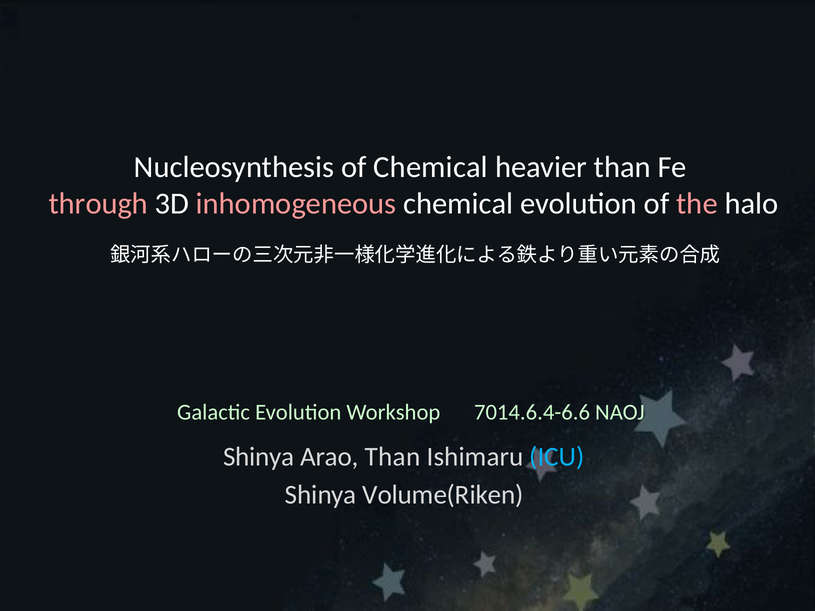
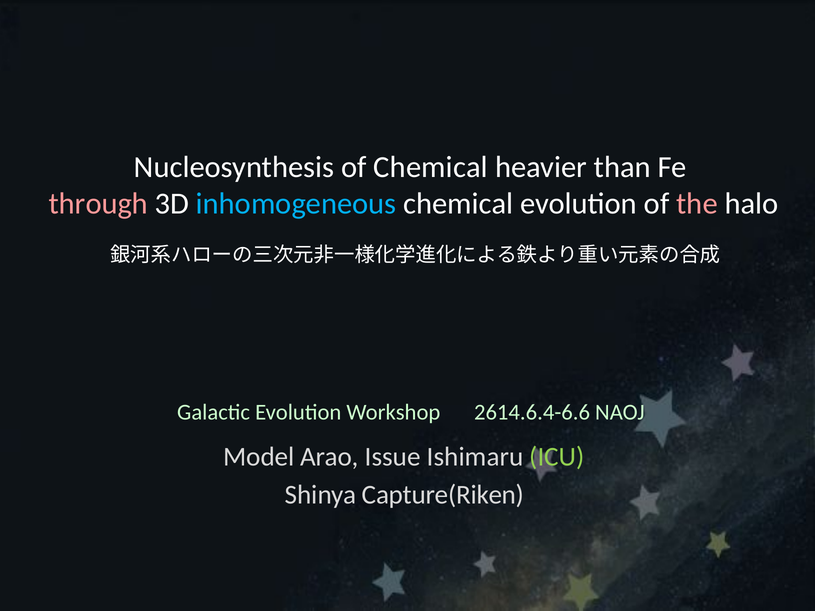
inhomogeneous colour: pink -> light blue (296, 204)
7014.6.4-6.6: 7014.6.4-6.6 -> 2614.6.4-6.6 (532, 412)
Shinya: Shinya -> Model (259, 457)
Arao Than: Than -> Issue (393, 457)
ICU colour: light blue -> light green (557, 457)
Volume(Riken: Volume(Riken -> Capture(Riken (443, 495)
